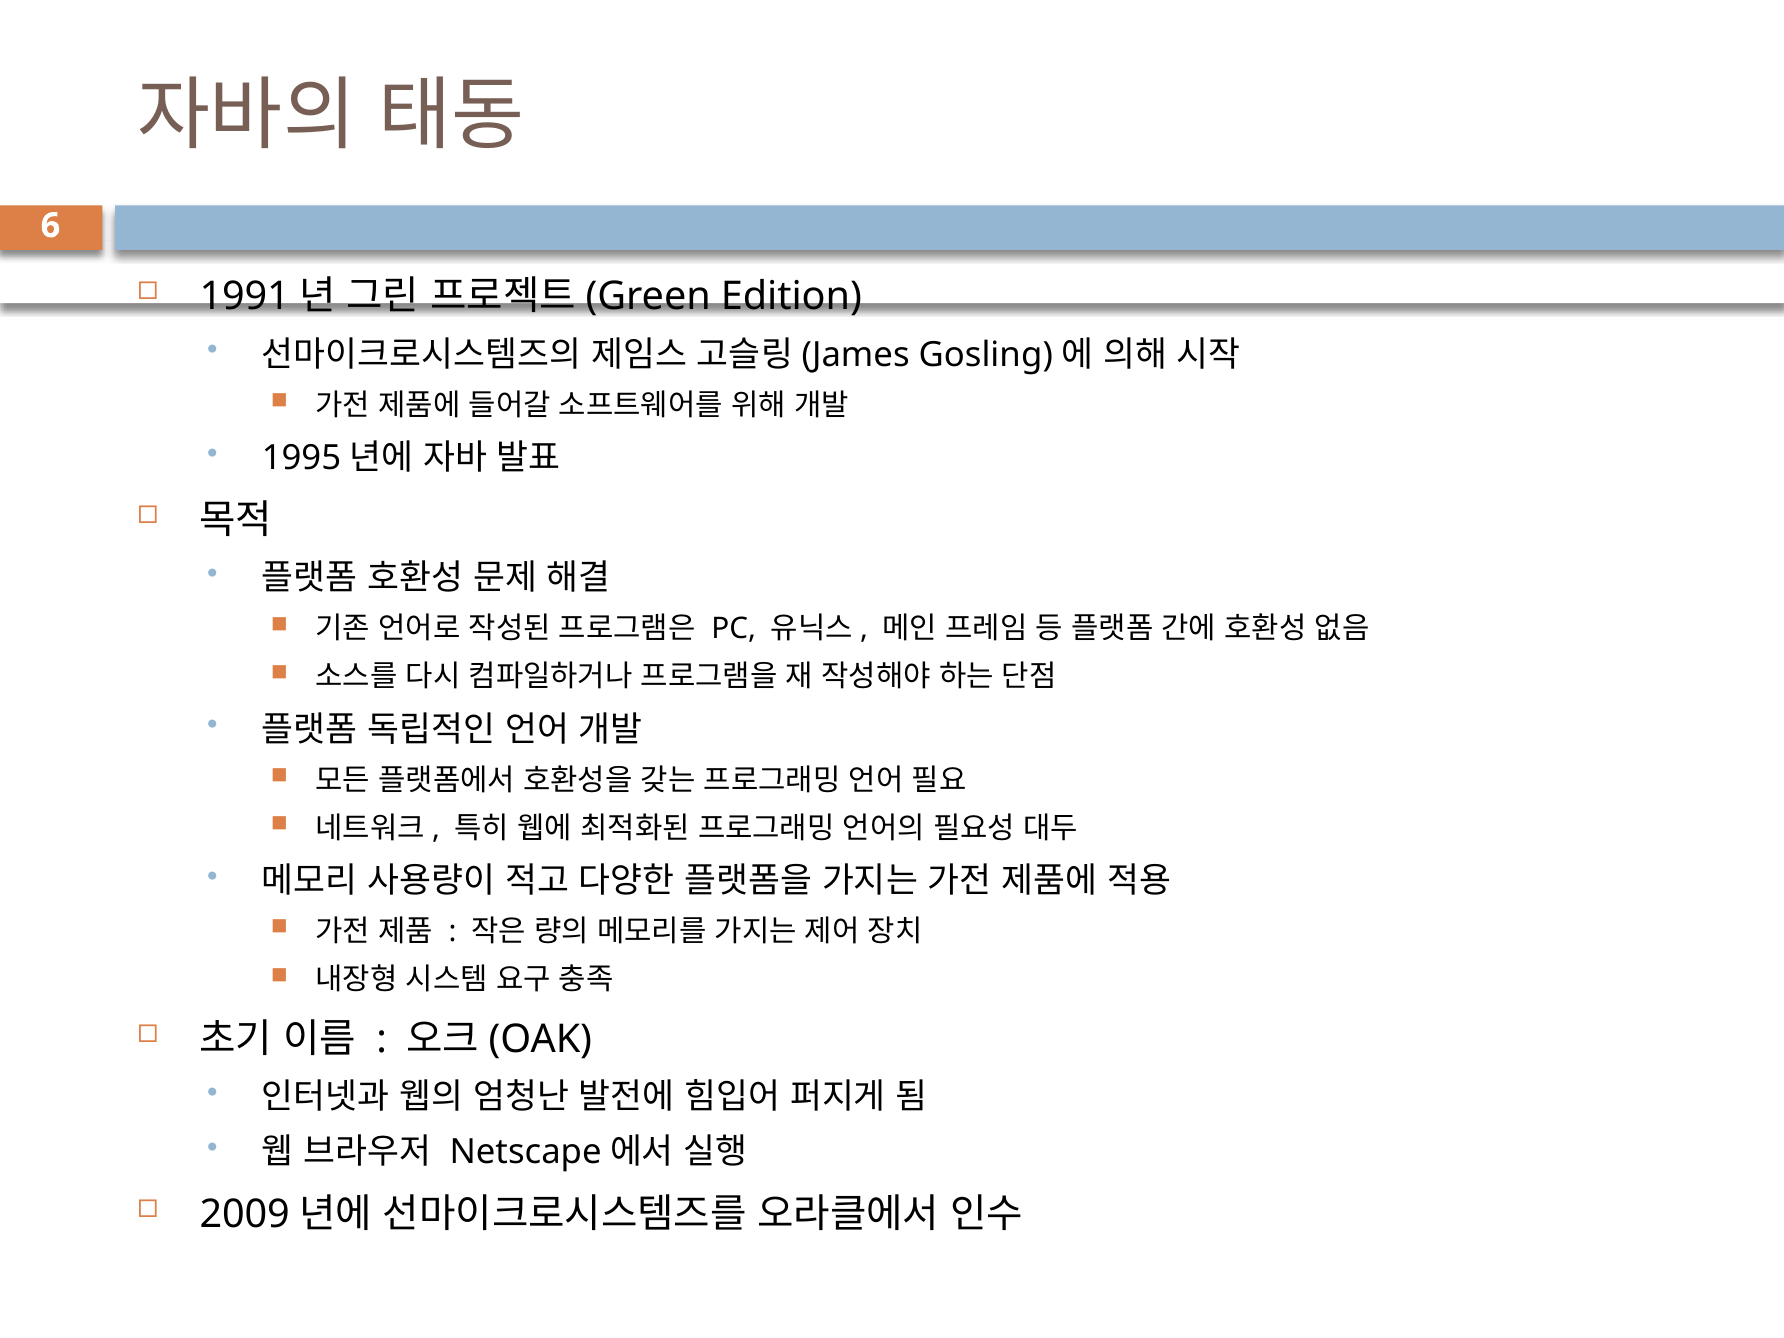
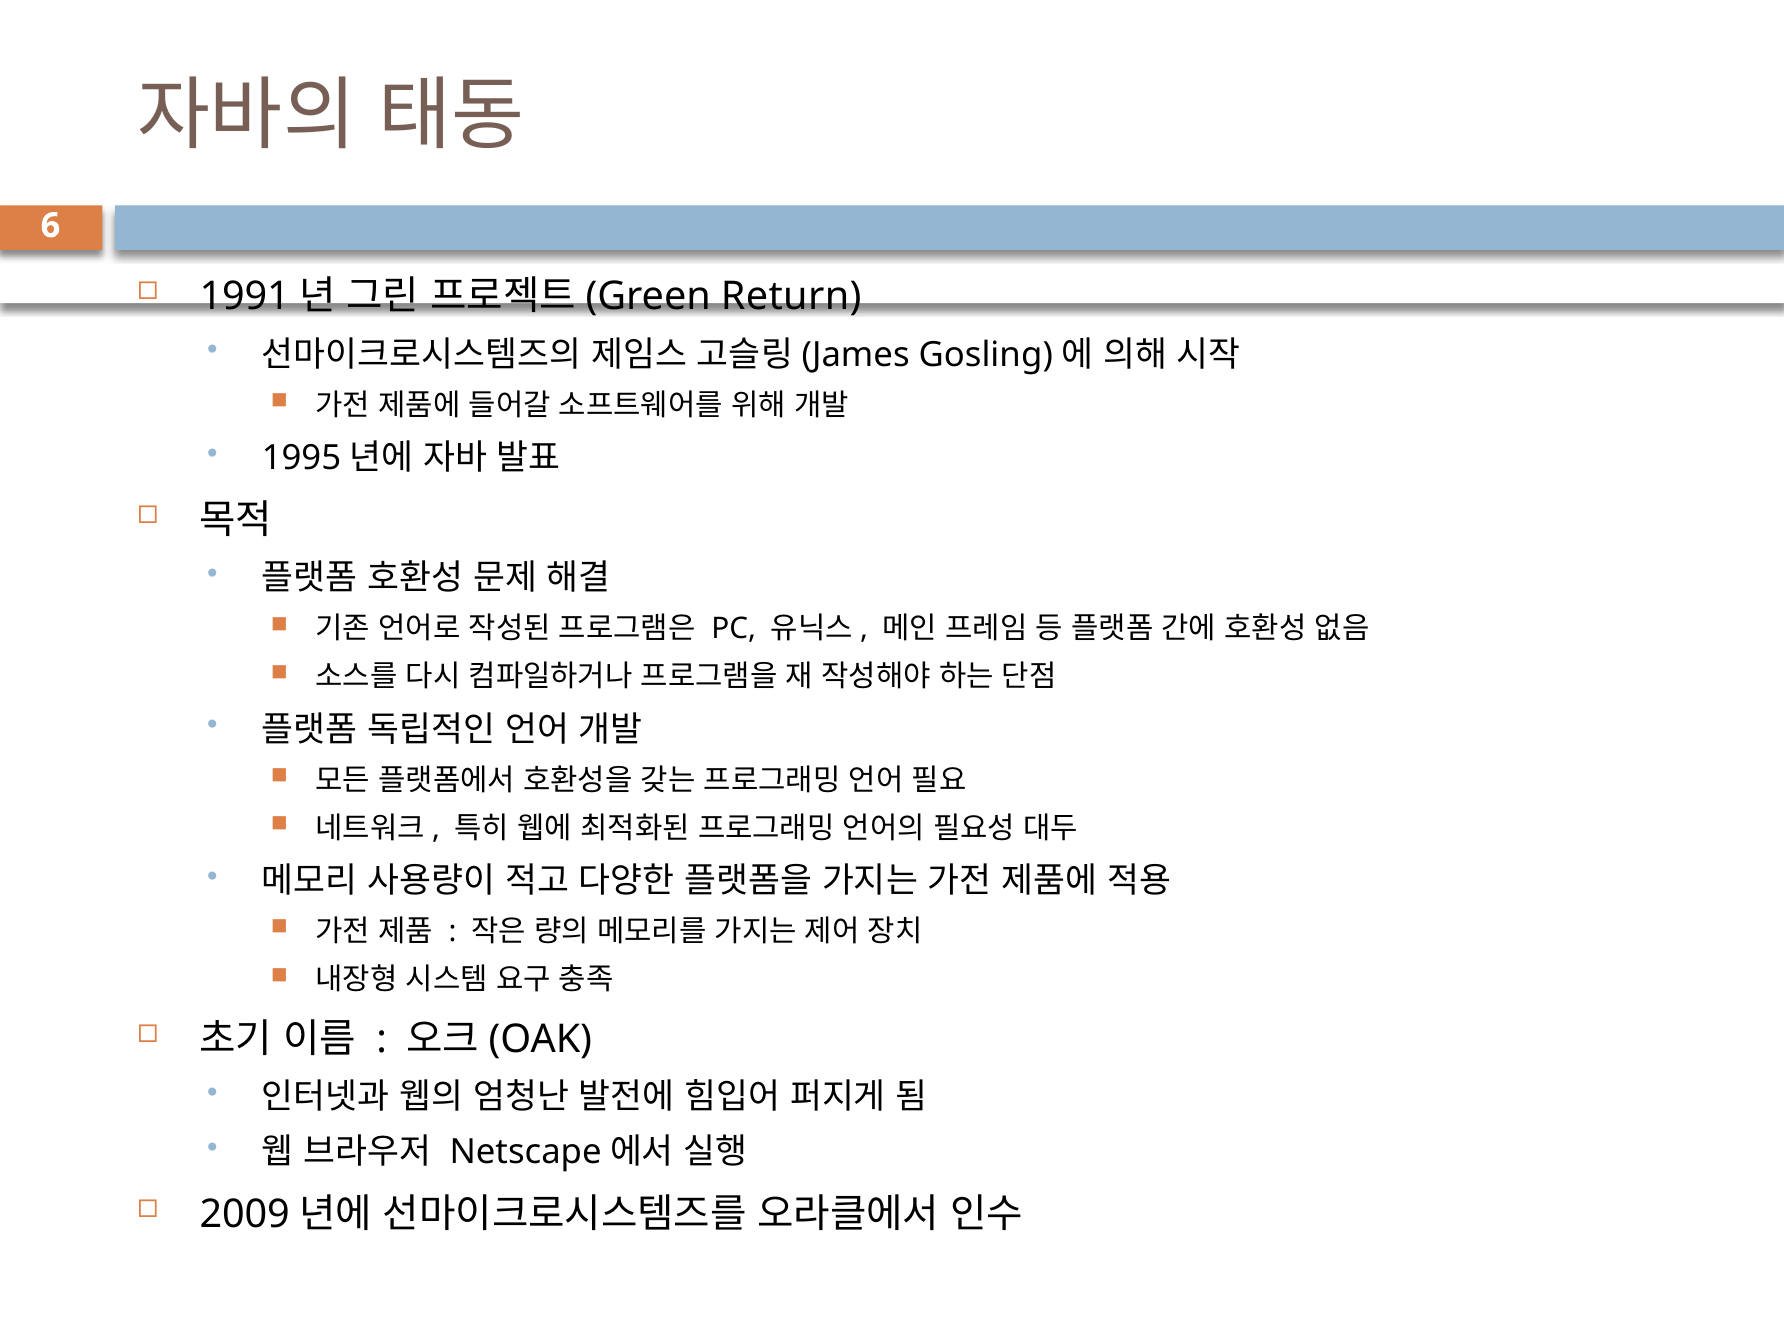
Edition: Edition -> Return (791, 297)
